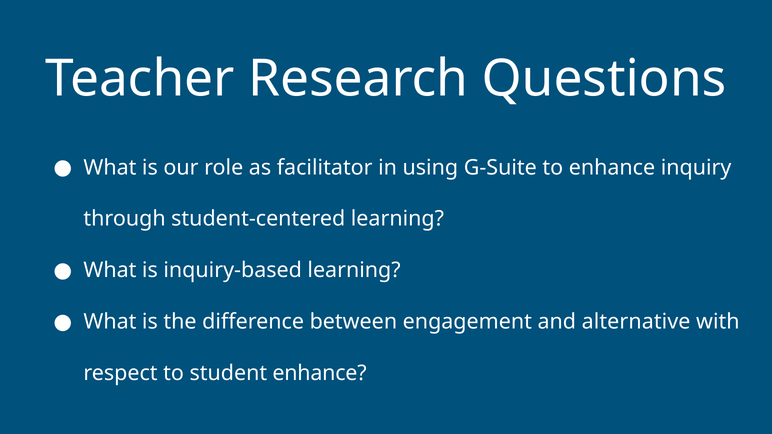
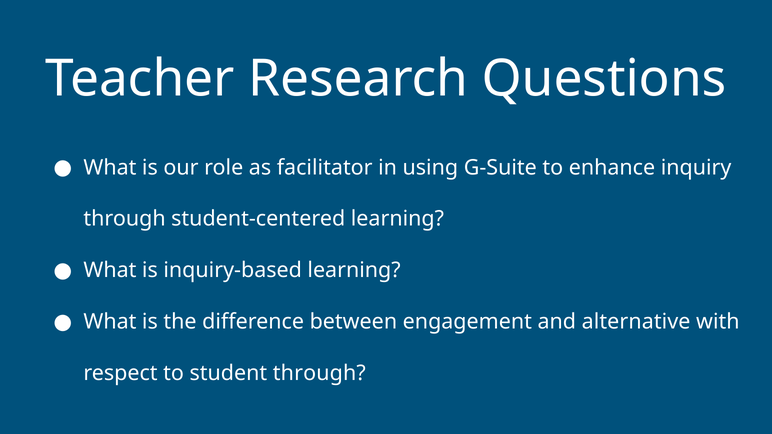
student enhance: enhance -> through (319, 374)
